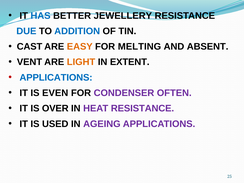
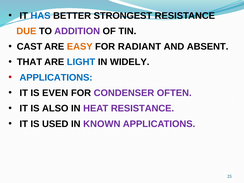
JEWELLERY: JEWELLERY -> STRONGEST (123, 16)
DUE colour: blue -> orange (26, 31)
ADDITION colour: blue -> purple (77, 31)
MELTING: MELTING -> RADIANT (139, 47)
VENT: VENT -> THAT (29, 62)
LIGHT colour: orange -> blue (81, 62)
EXTENT: EXTENT -> WIDELY (130, 62)
OVER: OVER -> ALSO (55, 108)
AGEING: AGEING -> KNOWN (102, 124)
